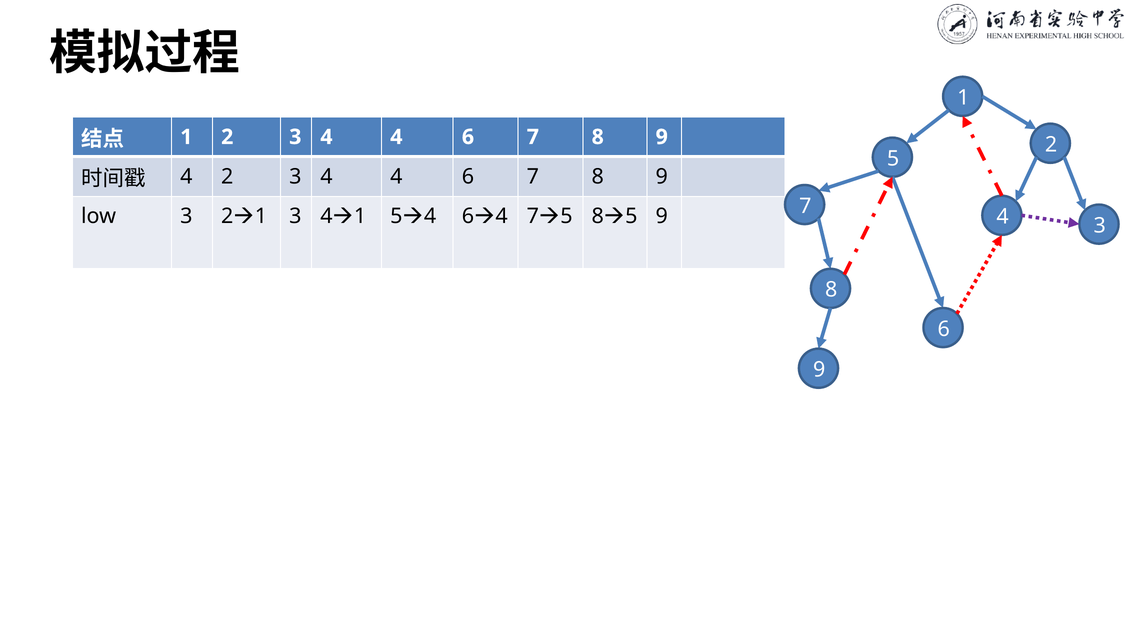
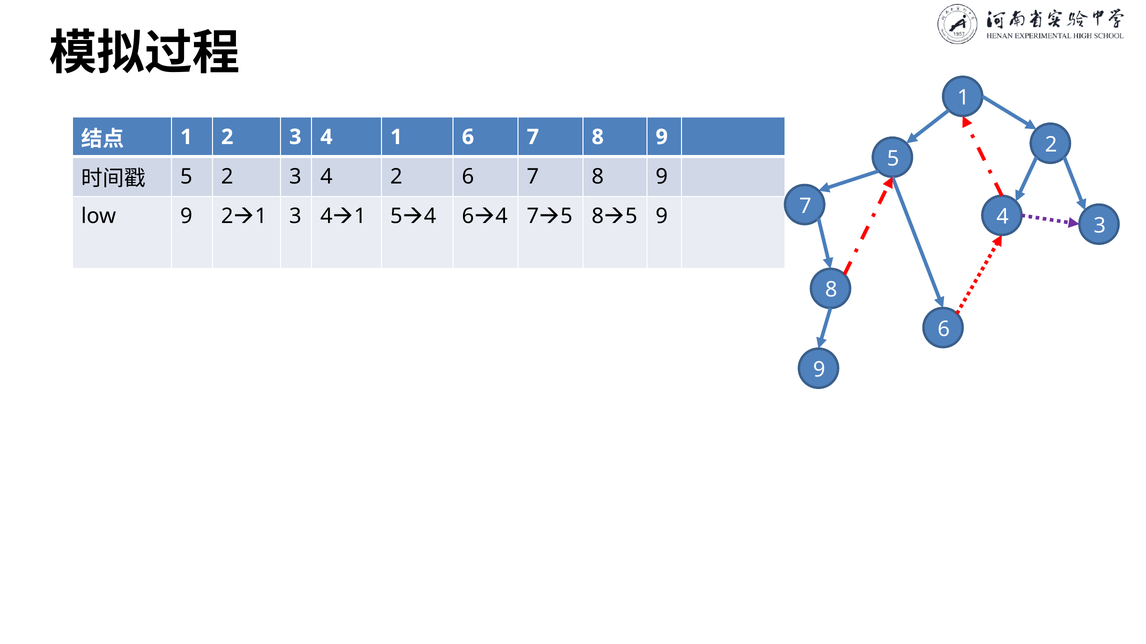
4: 4 -> 1 (396, 137)
4: 4 -> 5 (186, 177)
4: 4 -> 2 (396, 177)
low 3: 3 -> 9 (186, 217)
